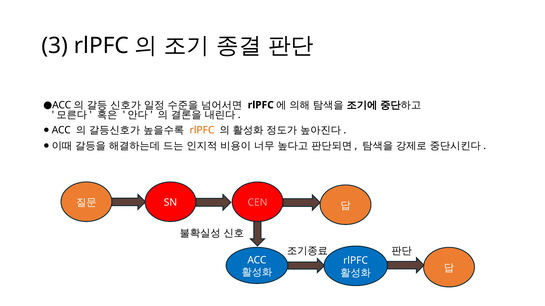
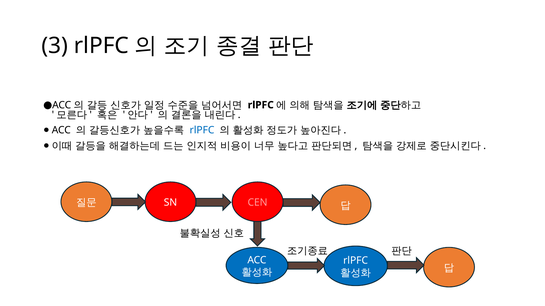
rlPFC colour: orange -> blue (202, 130)
